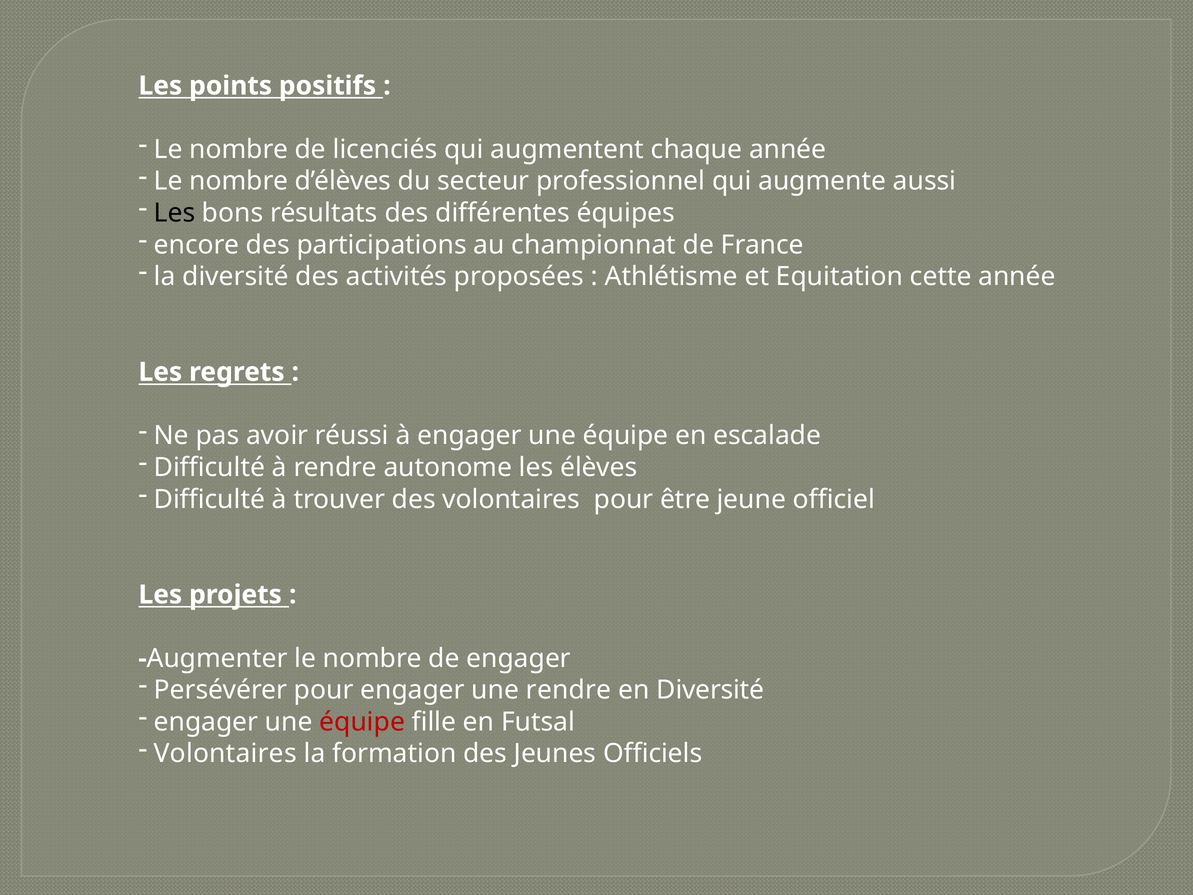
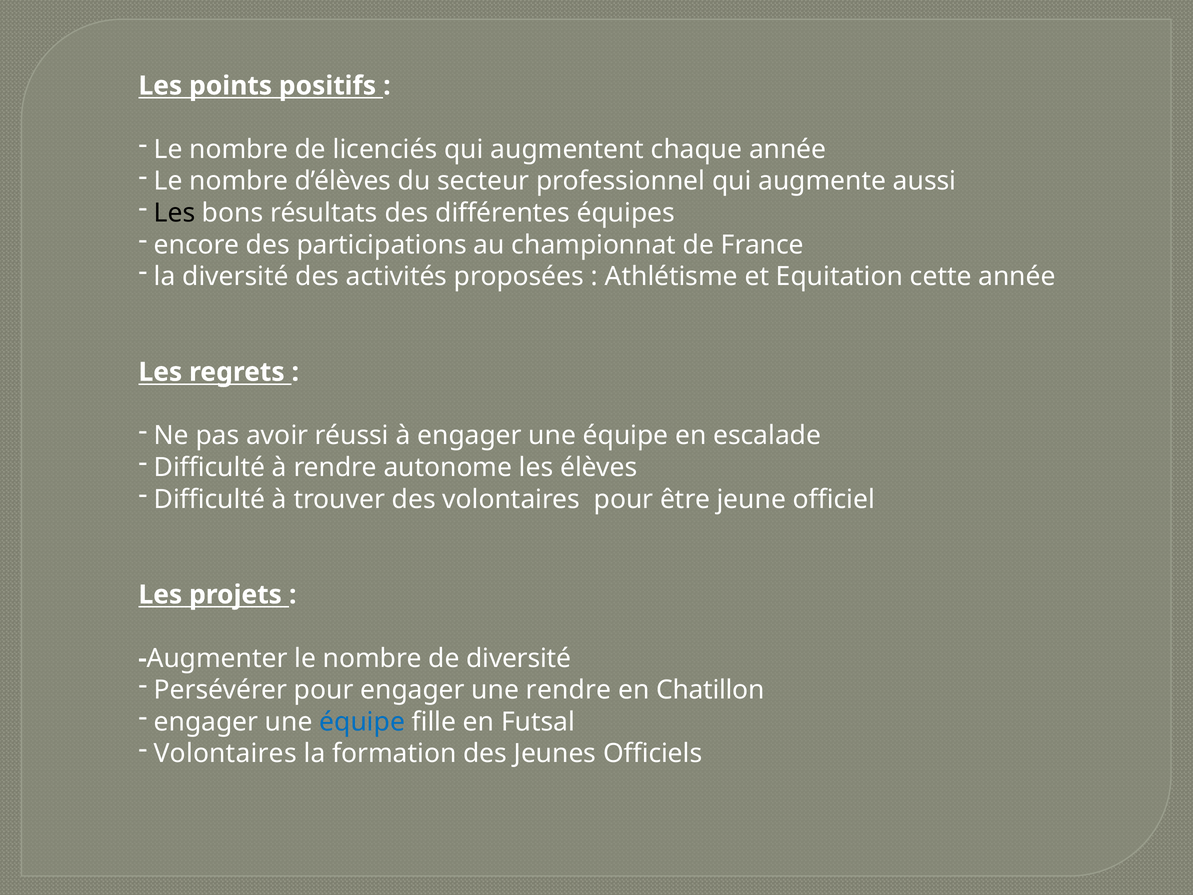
de engager: engager -> diversité (519, 658)
en Diversité: Diversité -> Chatillon (710, 690)
équipe colour: red -> blue (362, 722)
